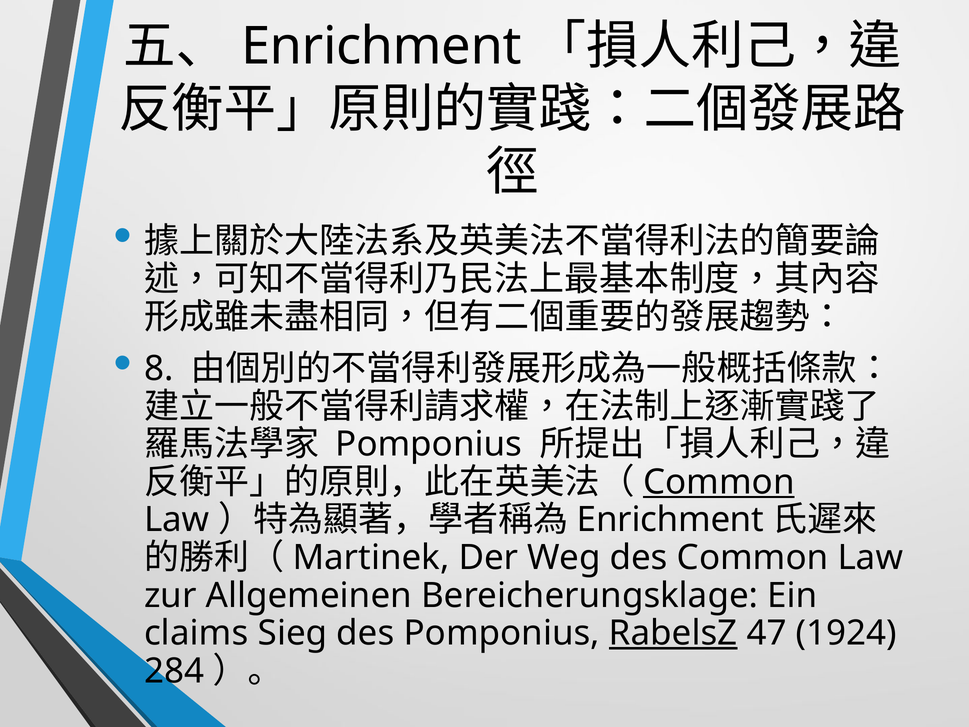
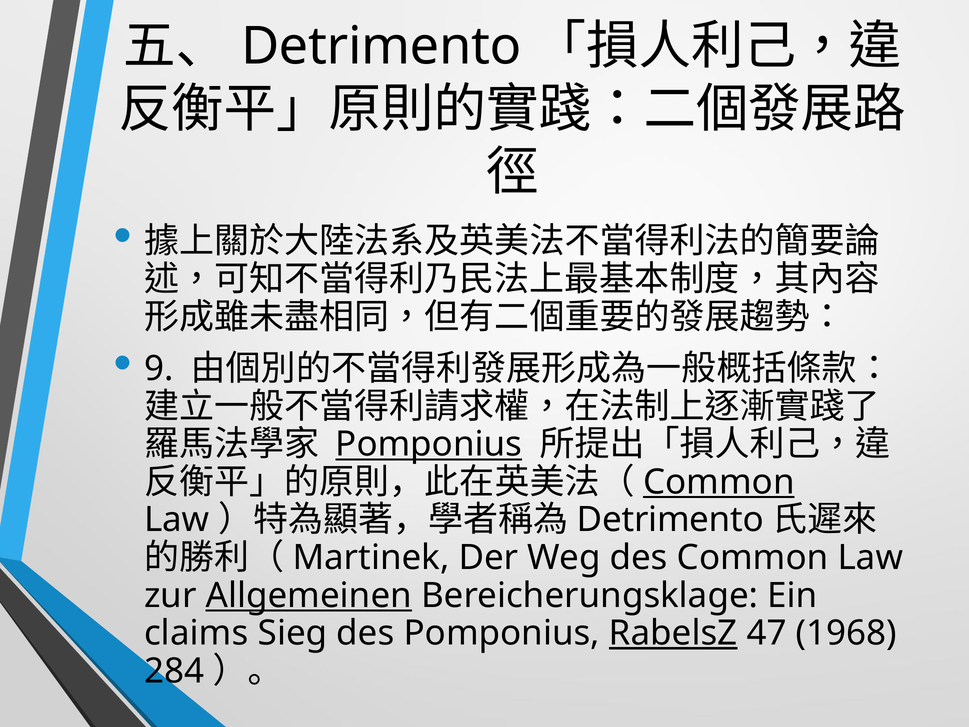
Enrichment: Enrichment -> Detrimento (381, 47)
8: 8 -> 9 (159, 369)
Pomponius underline: none -> present (429, 444)
Enrichment: Enrichment -> Detrimento (670, 520)
Allgemeinen underline: none -> present (309, 595)
1924: 1924 -> 1968 (846, 633)
